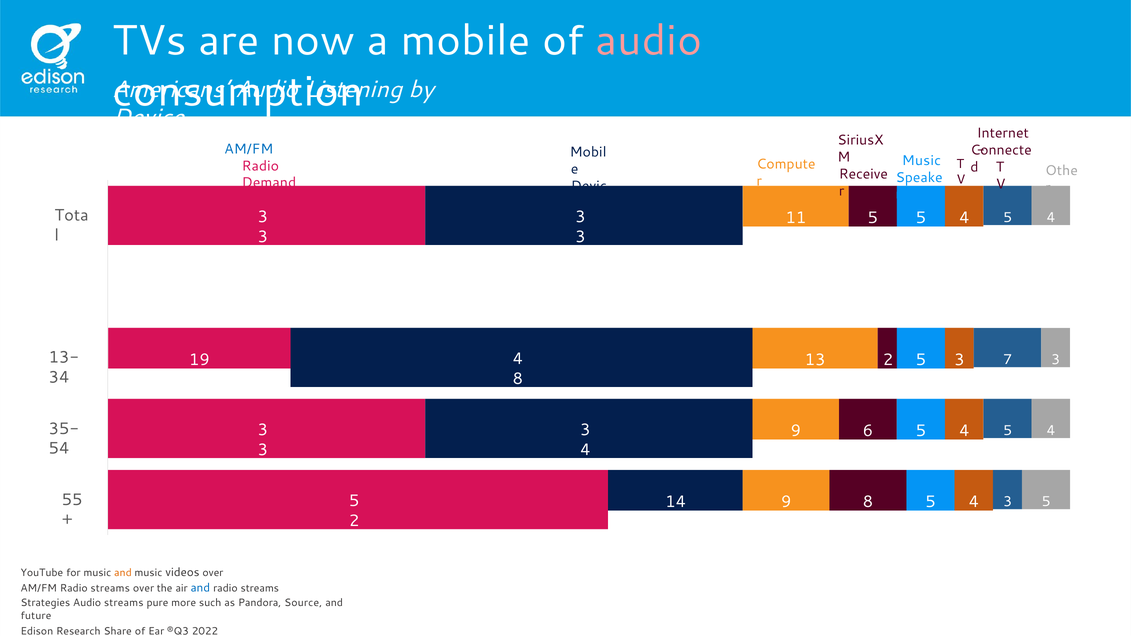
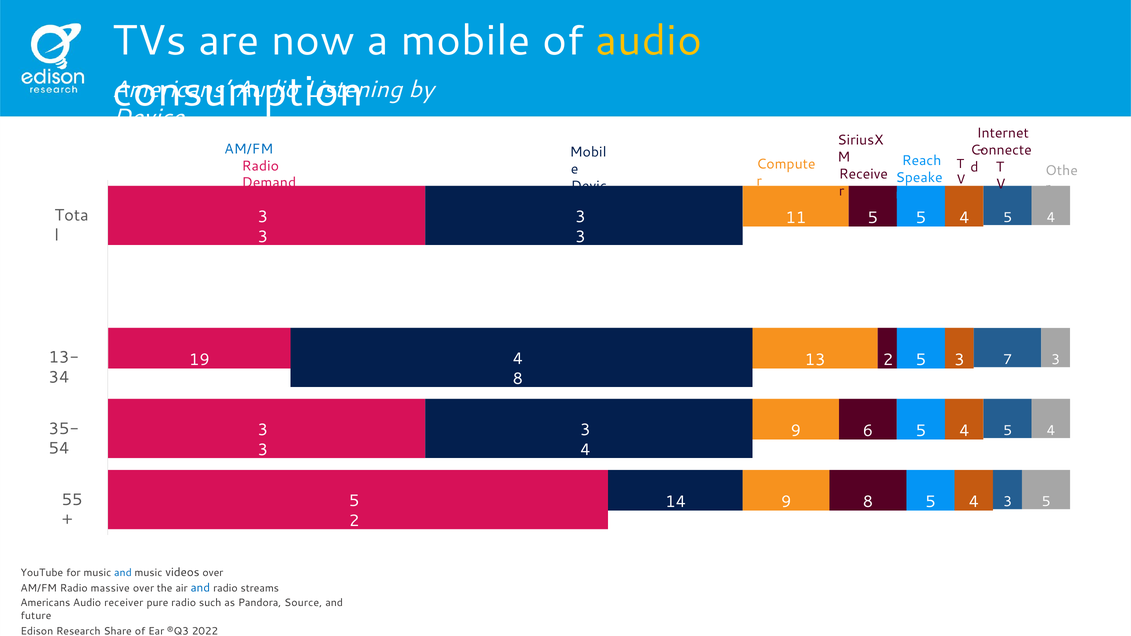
audio colour: pink -> yellow (649, 41)
Music: Music -> Reach (922, 160)
and colour: orange -> blue (123, 573)
AM/FM Radio streams: streams -> massive (110, 589)
Strategies: Strategies -> Americans (45, 603)
Audio streams: streams -> receiver (124, 603)
pure more: more -> radio (184, 603)
